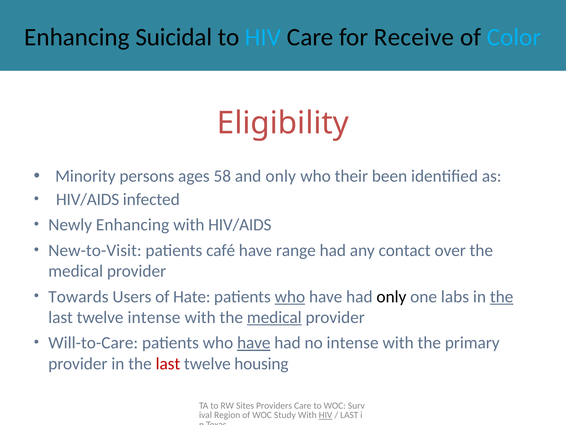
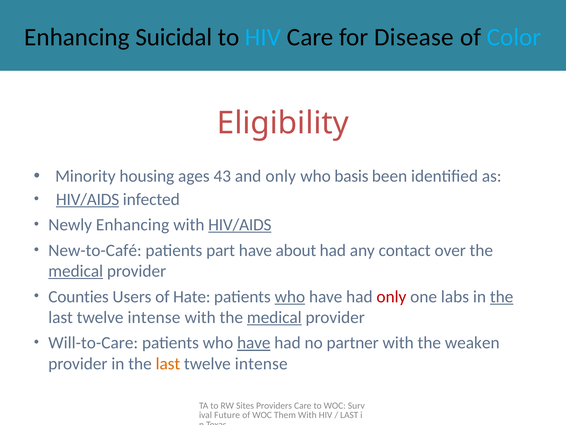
Receive: Receive -> Disease (414, 37)
persons: persons -> housing (147, 176)
58: 58 -> 43 (222, 176)
their: their -> basis (351, 176)
HIV/AIDS underline: none -> present (88, 199)
HIV/AIDS underline: none -> present (240, 225)
New-to-Visit: New-to-Visit -> New-to-Café (95, 250)
café: café -> part (221, 250)
range: range -> about (296, 250)
medical underline: none -> present (76, 271)
Towards: Towards -> Counties (79, 296)
only colour: black -> red (391, 296)
no intense: intense -> partner (353, 342)
primary: primary -> weaken (472, 342)
last colour: red -> orange (168, 363)
housing: housing -> intense (261, 363)
Region: Region -> Future (227, 415)
Study: Study -> Them (285, 415)
HIV underline: present -> none (326, 415)
